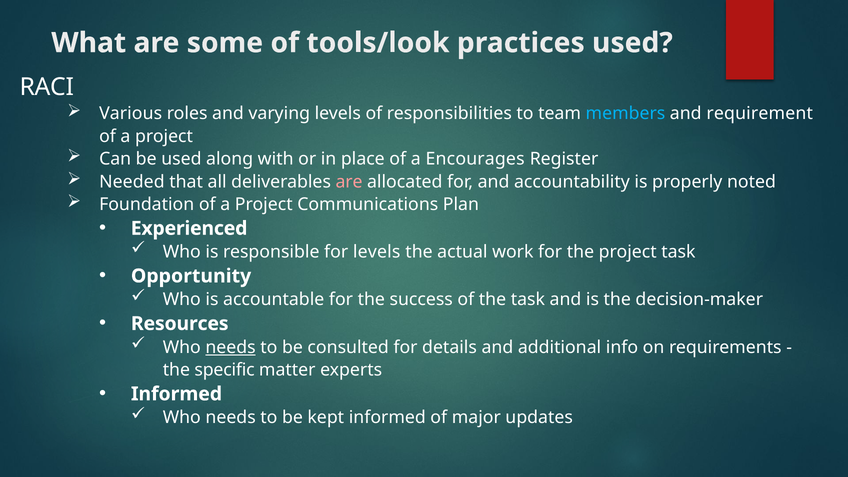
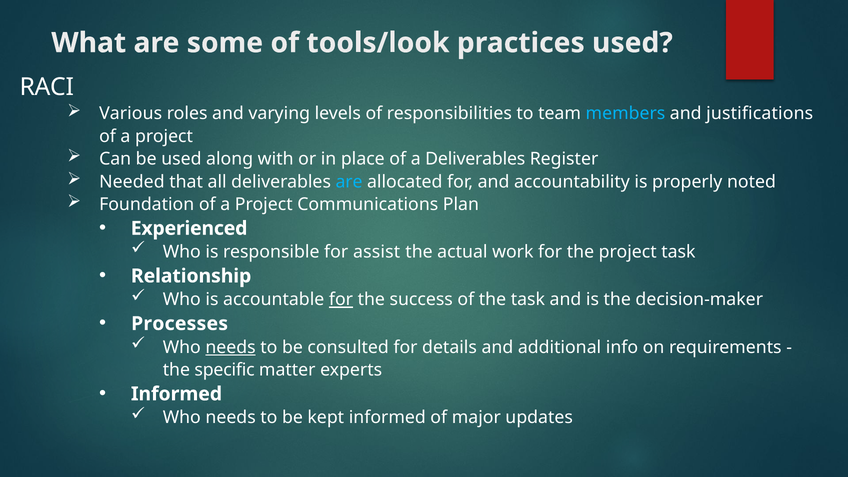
requirement: requirement -> justifications (760, 114)
a Encourages: Encourages -> Deliverables (475, 159)
are colour: pink -> light blue (349, 182)
for levels: levels -> assist (377, 252)
Opportunity: Opportunity -> Relationship (191, 276)
for underline: none -> present (341, 300)
Resources: Resources -> Processes (180, 324)
